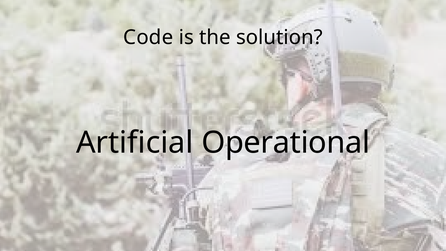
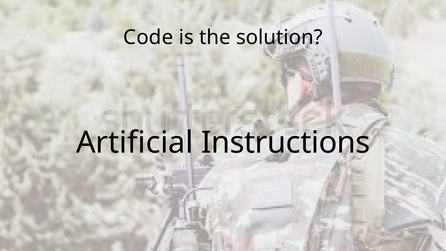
Operational: Operational -> Instructions (286, 143)
